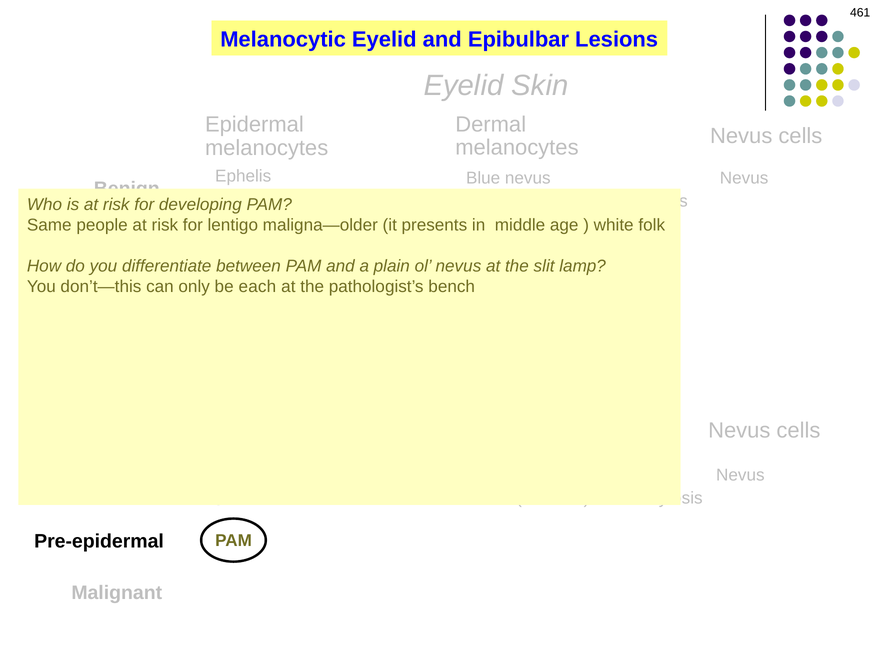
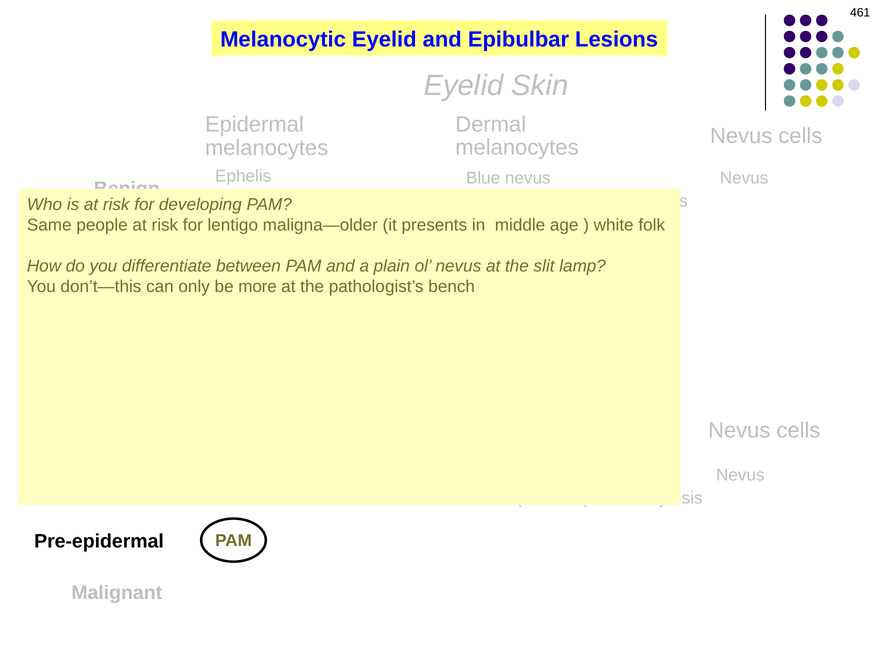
each: each -> more (258, 287)
